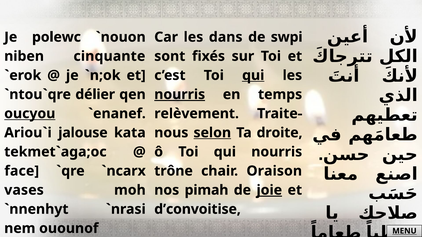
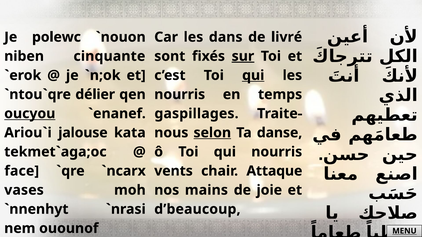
swpi: swpi -> livré (287, 37)
sur underline: none -> present (243, 56)
nourris underline: present -> none (180, 95)
relèvement: relèvement -> gaspillages (197, 114)
droite: droite -> danse (280, 133)
trône: trône -> vents (174, 171)
Oraison: Oraison -> Attaque (274, 171)
pimah: pimah -> mains (206, 190)
joie underline: present -> none (269, 190)
d’convoitise: d’convoitise -> d’beaucoup (197, 209)
